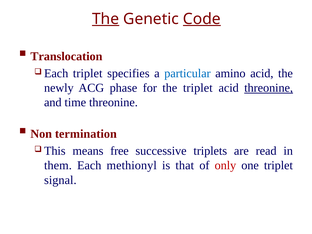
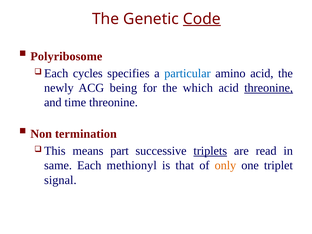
The underline: present -> none (106, 19)
Translocation: Translocation -> Polyribosome (66, 56)
triplet: triplet -> cycles (88, 73)
phase: phase -> being (123, 88)
the triplet: triplet -> which (198, 88)
free: free -> part (120, 151)
triplets underline: none -> present (210, 151)
them: them -> same (58, 165)
only colour: red -> orange (225, 165)
